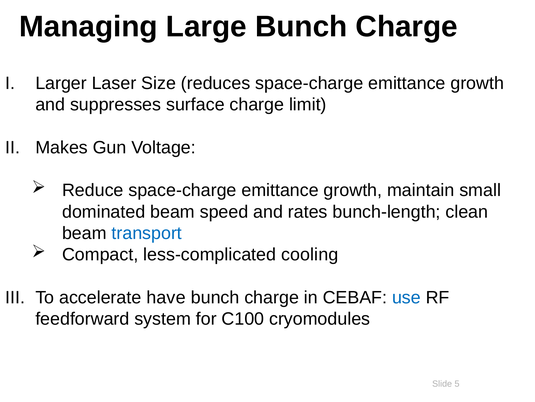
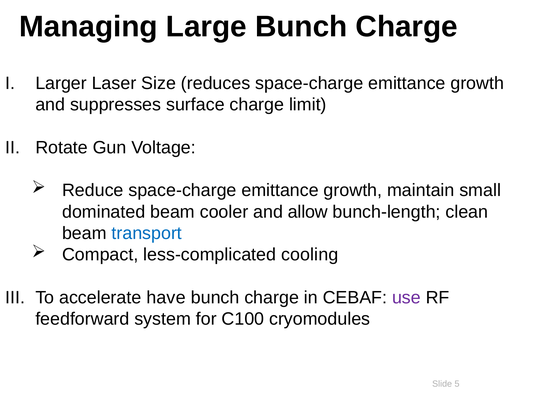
Makes: Makes -> Rotate (62, 147)
speed: speed -> cooler (224, 211)
rates: rates -> allow (308, 211)
use colour: blue -> purple (406, 297)
